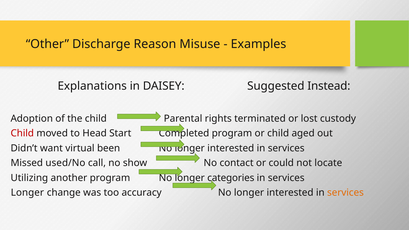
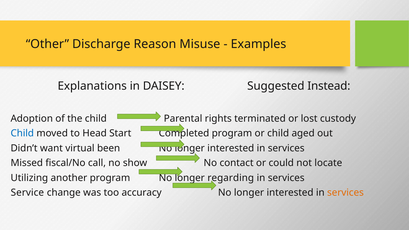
Child colour: red -> blue (22, 133)
used/No: used/No -> fiscal/No (65, 163)
categories: categories -> regarding (231, 178)
Longer: Longer -> Service (27, 193)
